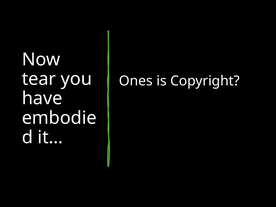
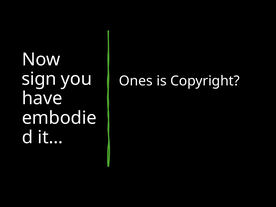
tear: tear -> sign (39, 79)
